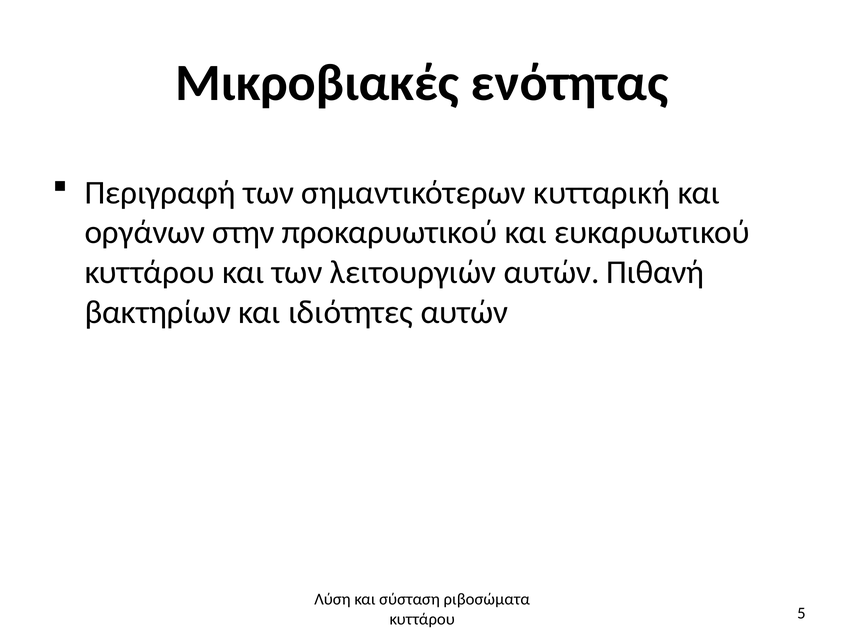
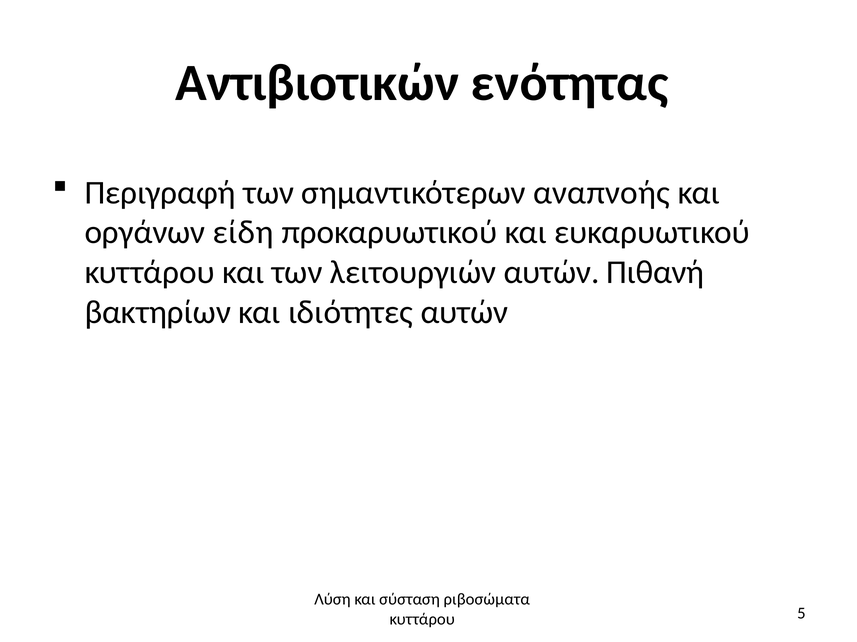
Μικροβιακές: Μικροβιακές -> Αντιβιοτικών (317, 83)
κυτταρική: κυτταρική -> αναπνοής (602, 193)
στην: στην -> είδη (243, 233)
